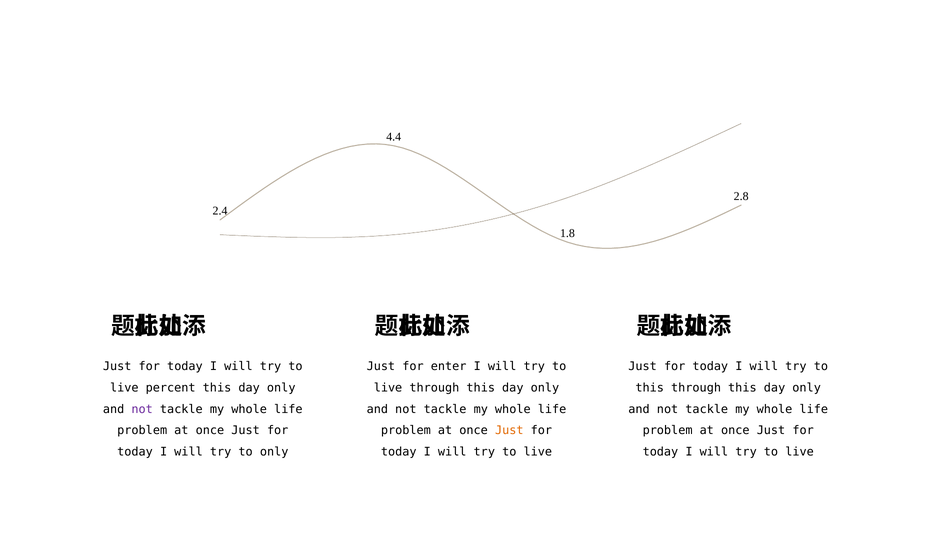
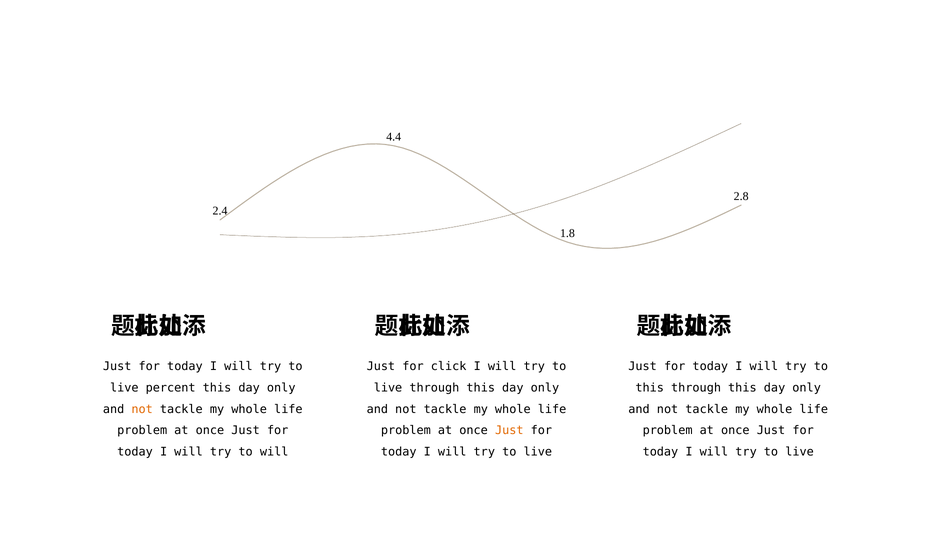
enter: enter -> click (449, 366)
not colour: purple -> orange (142, 409)
to only: only -> will (274, 452)
